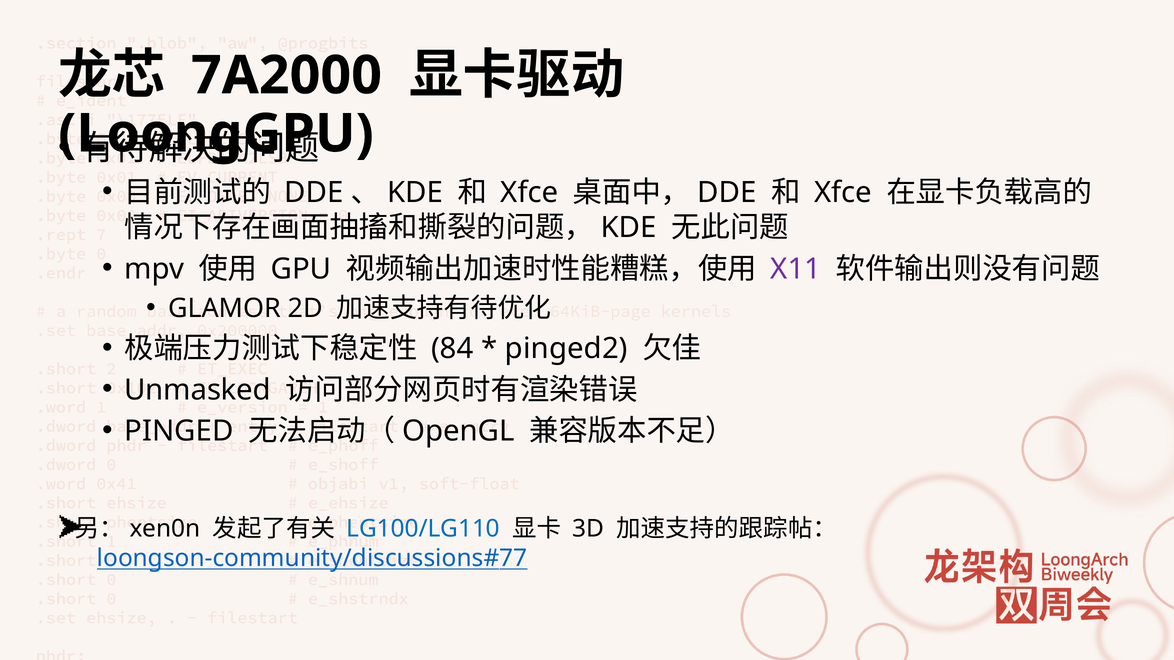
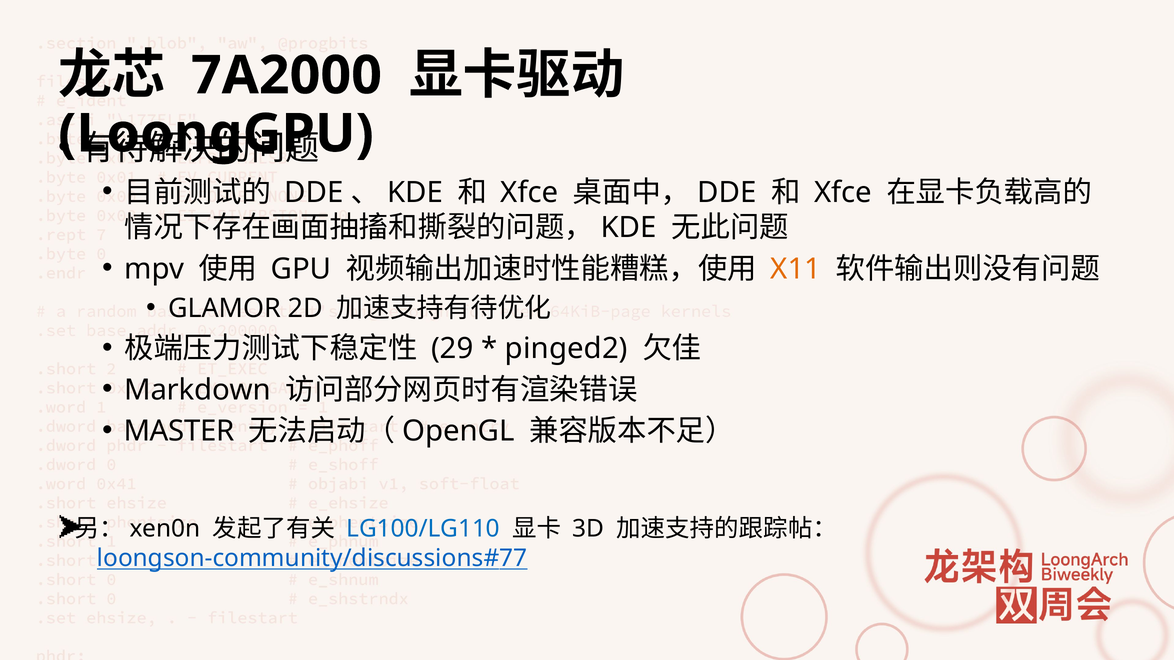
X11 colour: purple -> orange (796, 269)
84: 84 -> 29 (452, 349)
Unmasked: Unmasked -> Markdown (198, 390)
PINGED: PINGED -> MASTER (179, 431)
